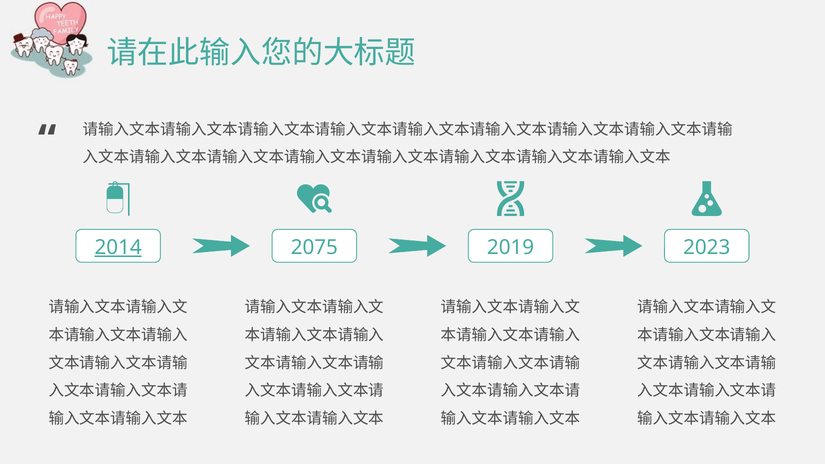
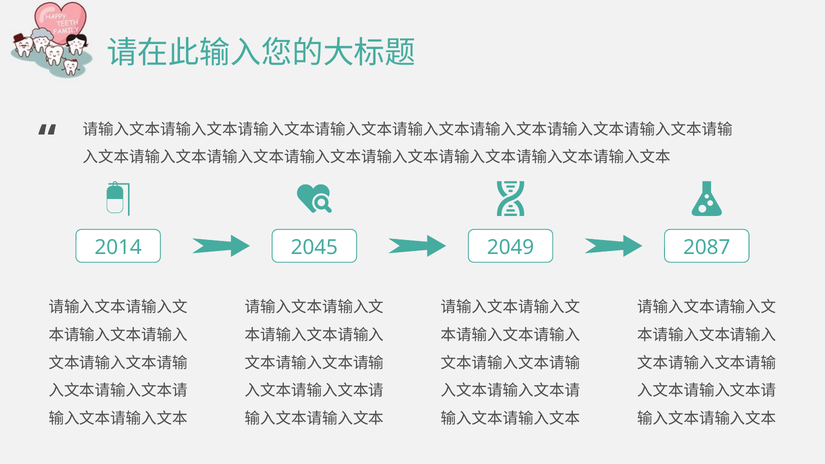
2014 underline: present -> none (118, 247)
2075: 2075 -> 2045 (314, 247)
2019: 2019 -> 2049 (511, 247)
2023: 2023 -> 2087 (707, 247)
